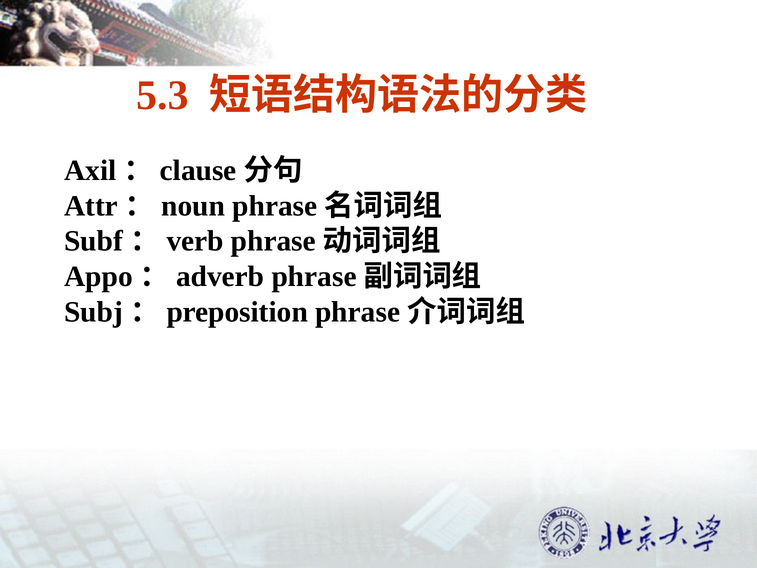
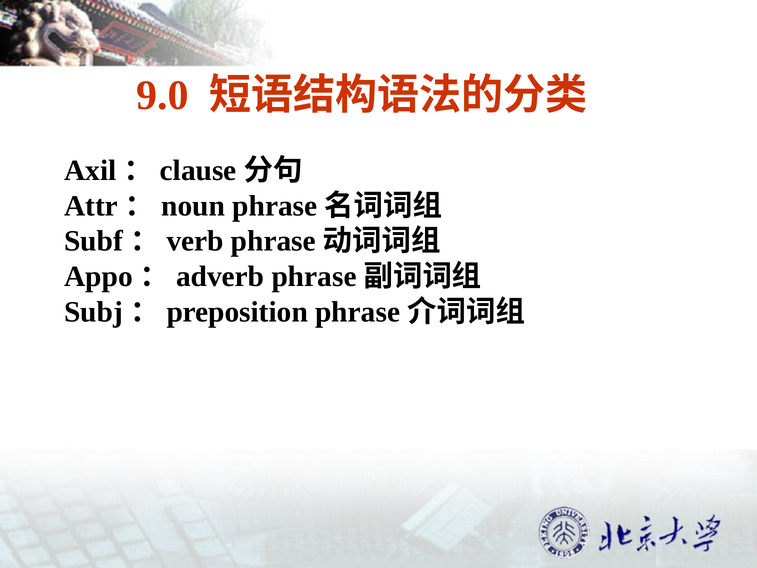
5.3: 5.3 -> 9.0 (163, 95)
